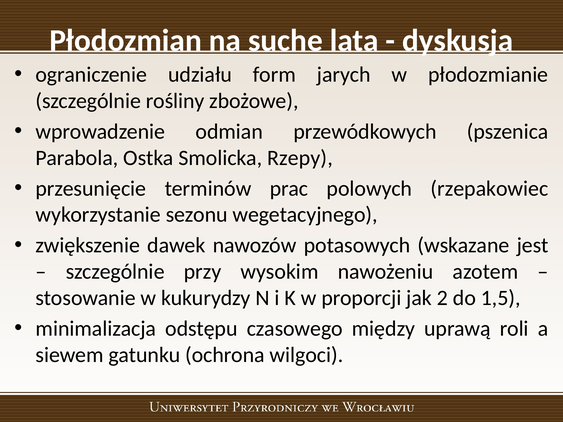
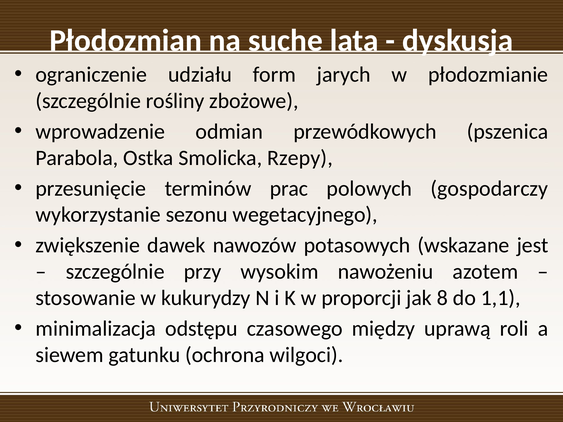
rzepakowiec: rzepakowiec -> gospodarczy (489, 189)
2: 2 -> 8 (442, 298)
1,5: 1,5 -> 1,1 (501, 298)
